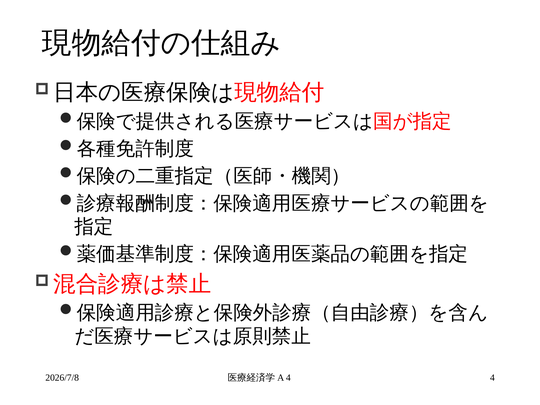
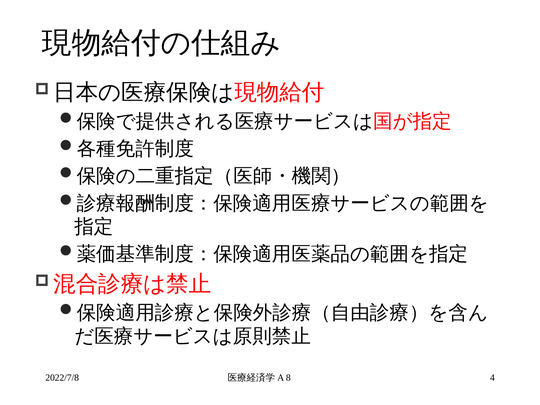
2026/7/8: 2026/7/8 -> 2022/7/8 (62, 378)
4: 4 -> 8 (288, 378)
